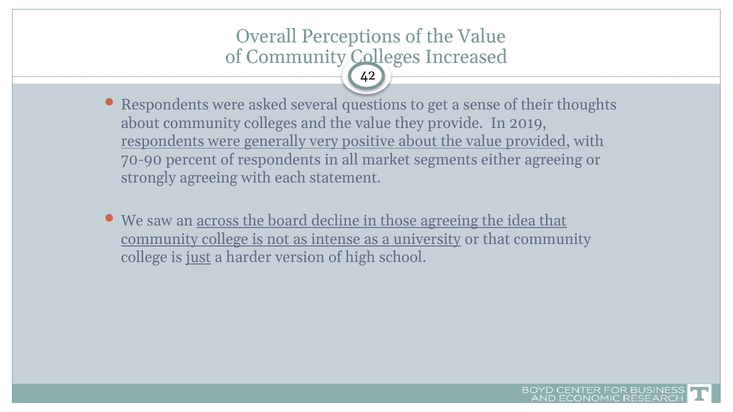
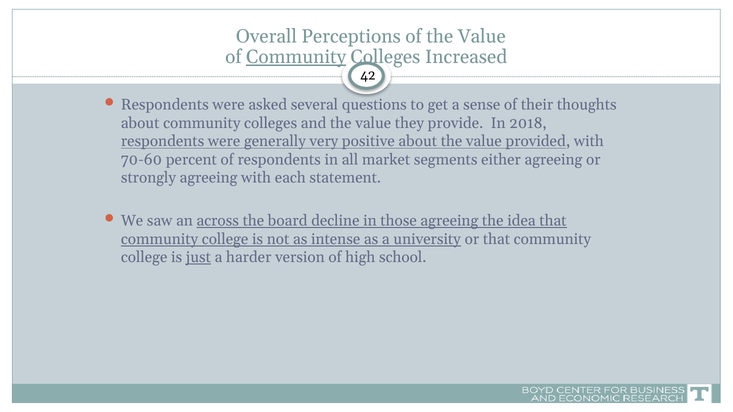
Community underline: none -> present (296, 57)
2019: 2019 -> 2018 (528, 123)
70-90: 70-90 -> 70-60 (141, 160)
